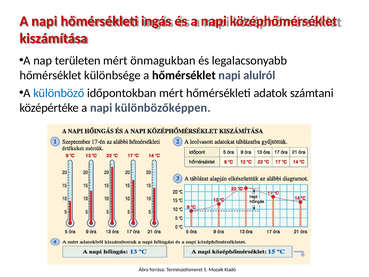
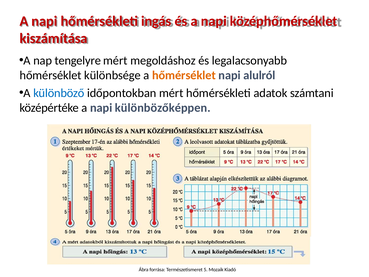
területen: területen -> tengelyre (78, 60)
önmagukban: önmagukban -> megoldáshoz (163, 60)
hőmérséklet colour: black -> orange (184, 75)
